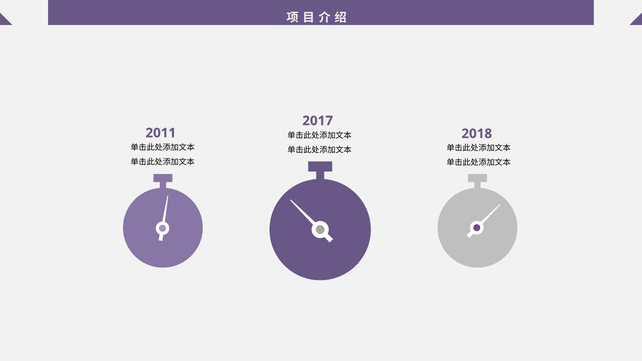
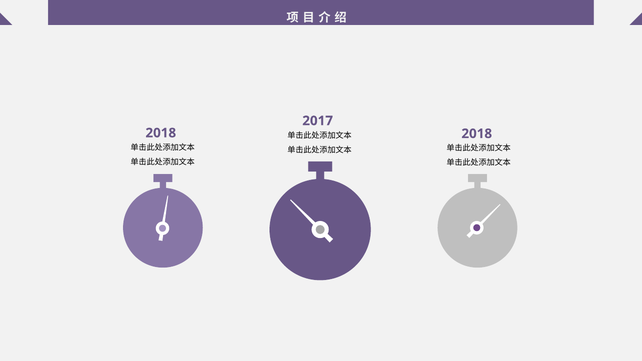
2011: 2011 -> 2018 (161, 133)
